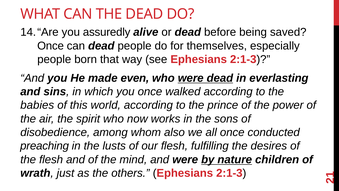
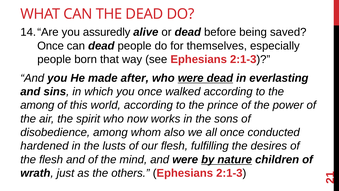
even: even -> after (135, 78)
babies: babies -> among (37, 105)
preaching: preaching -> hardened (44, 146)
